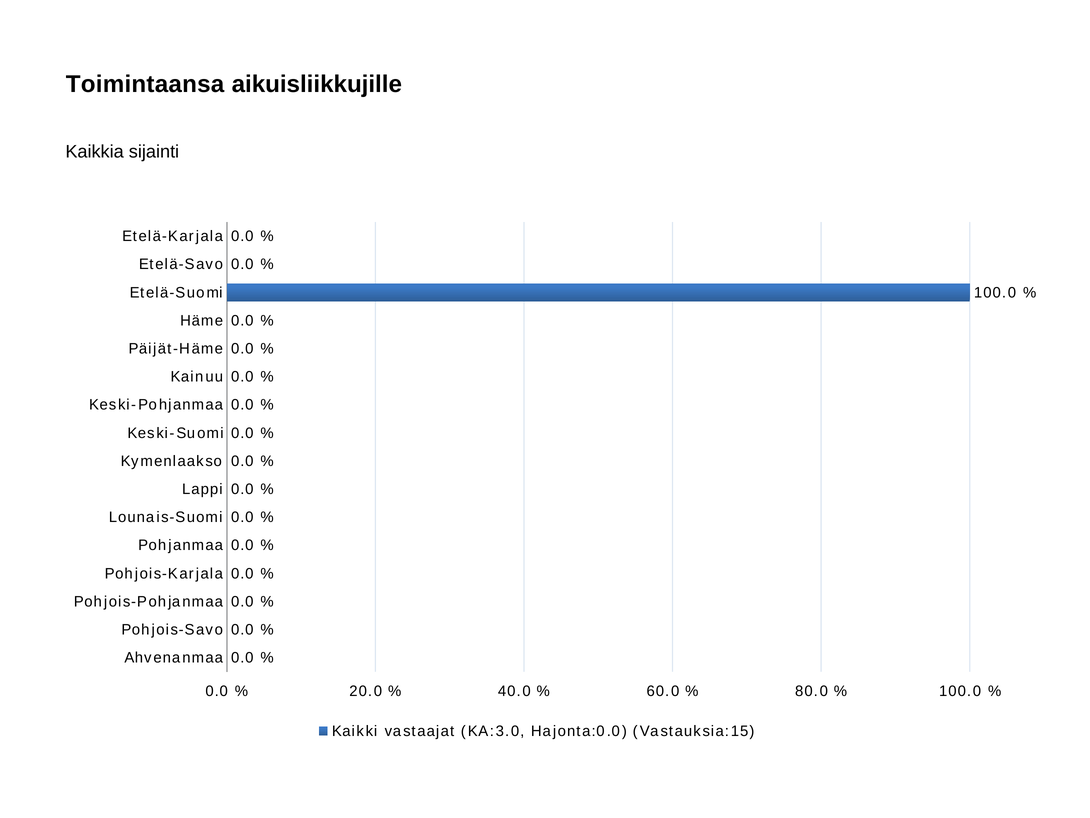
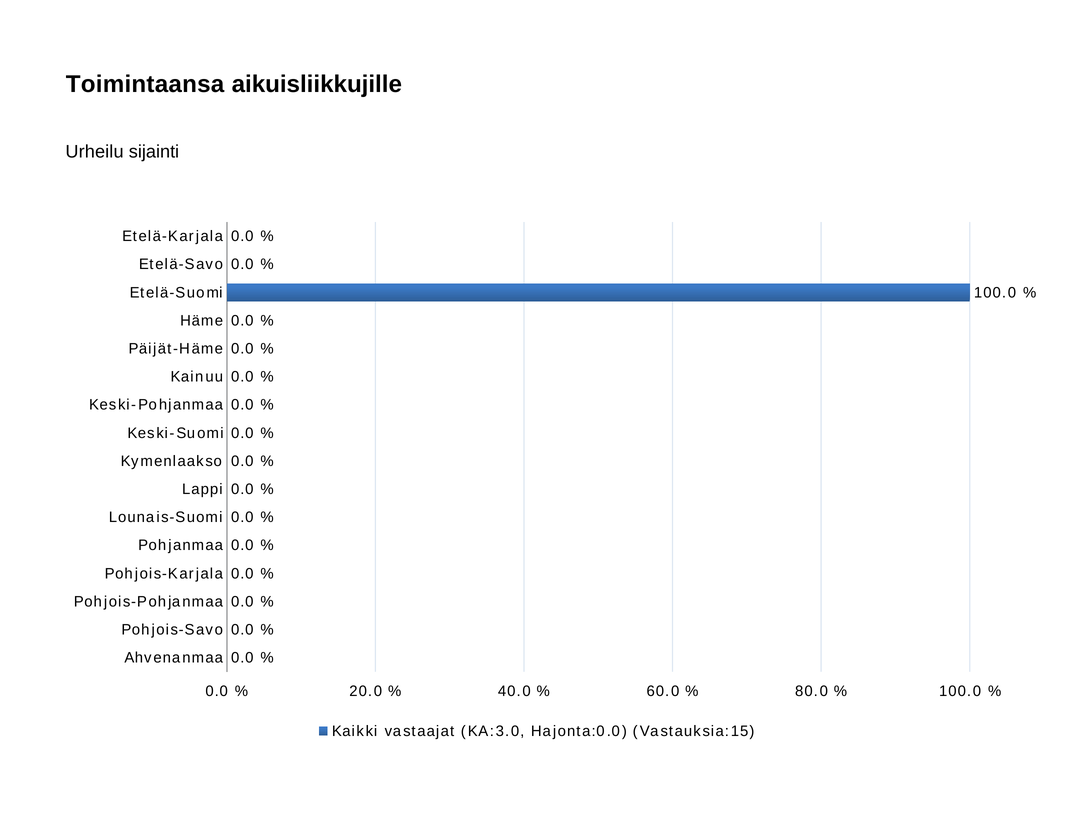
Kaikkia: Kaikkia -> Urheilu (95, 152)
